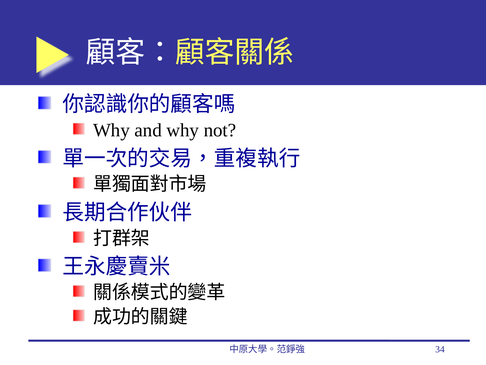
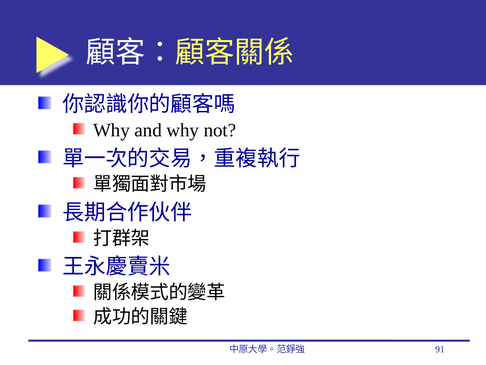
34: 34 -> 91 (440, 349)
